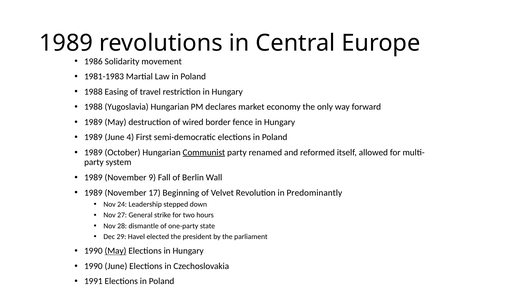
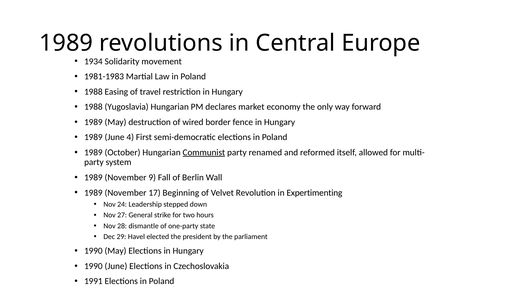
1986: 1986 -> 1934 (93, 61)
Predominantly: Predominantly -> Expertimenting (314, 193)
May underline: present -> none (116, 251)
